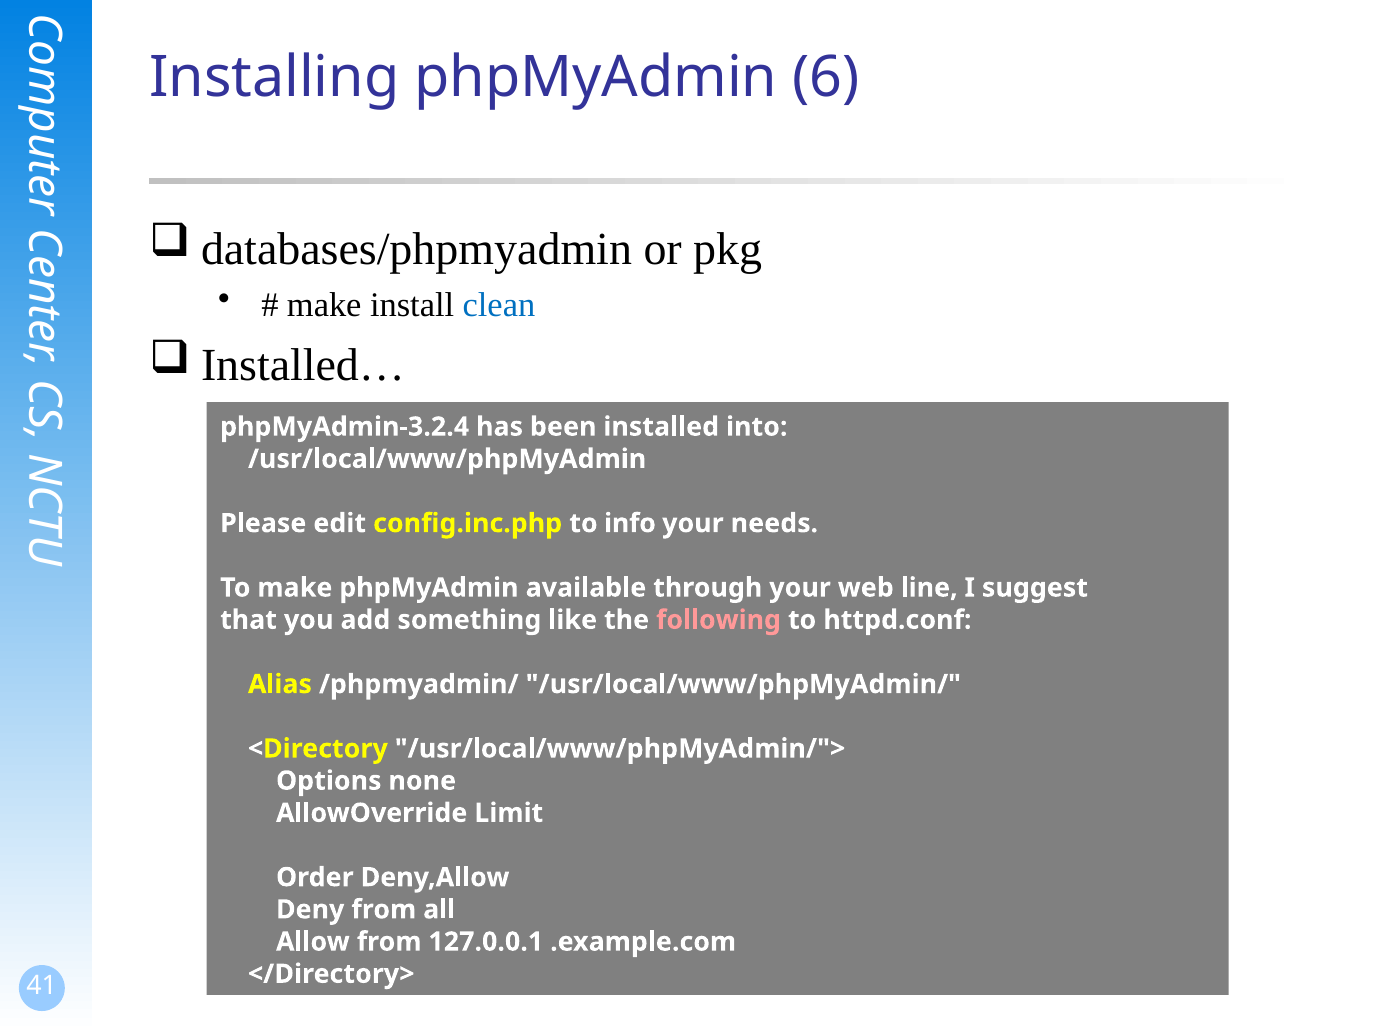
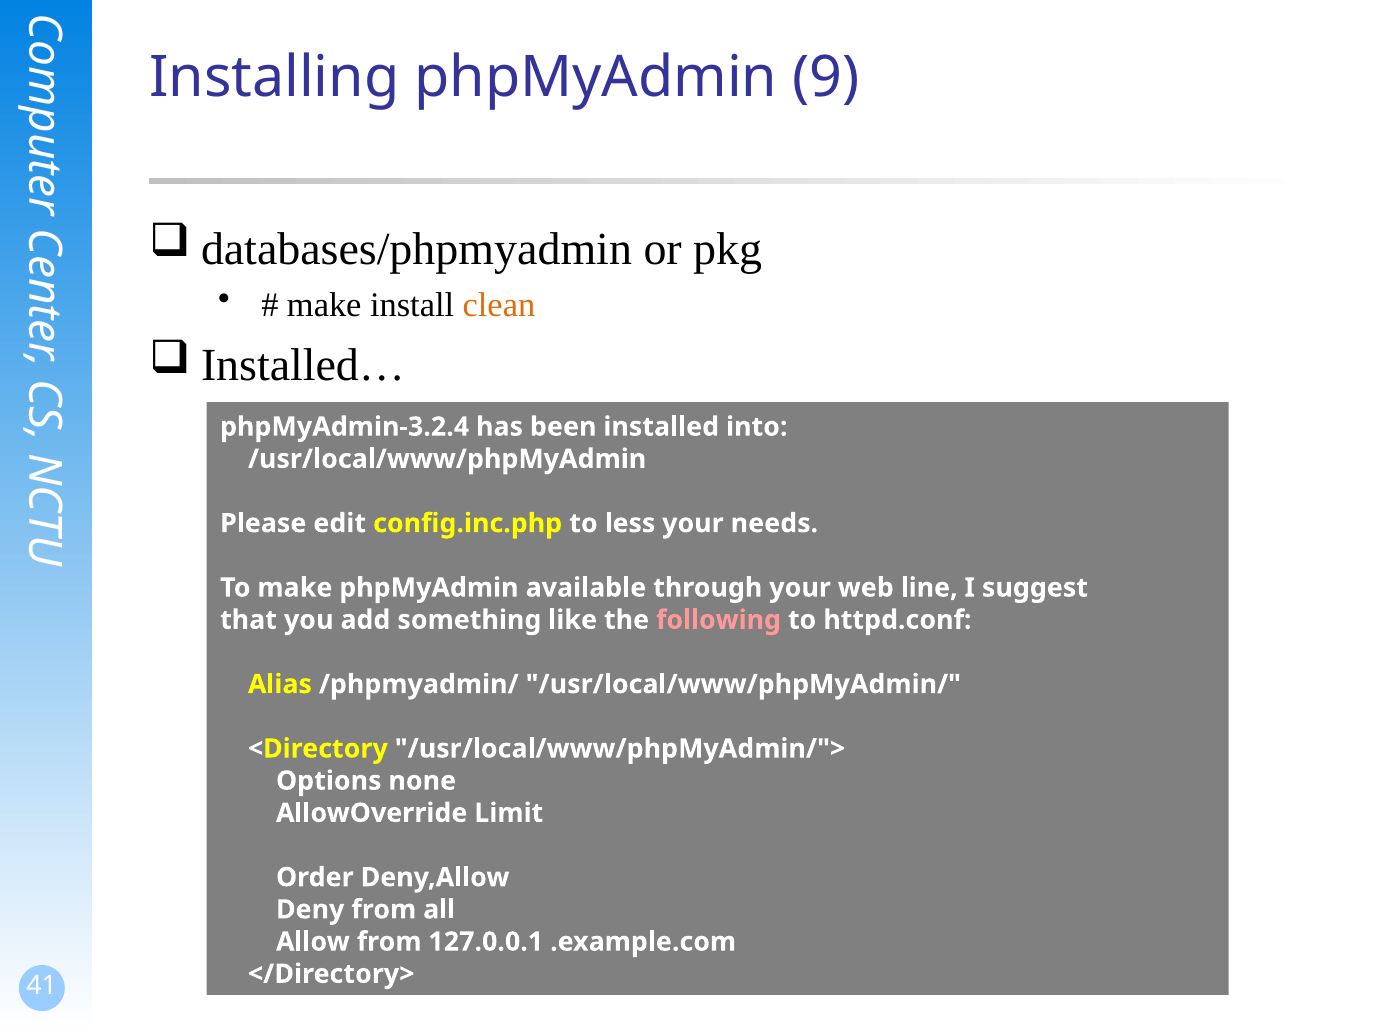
6: 6 -> 9 (826, 78)
clean colour: blue -> orange (499, 305)
info: info -> less (630, 523)
